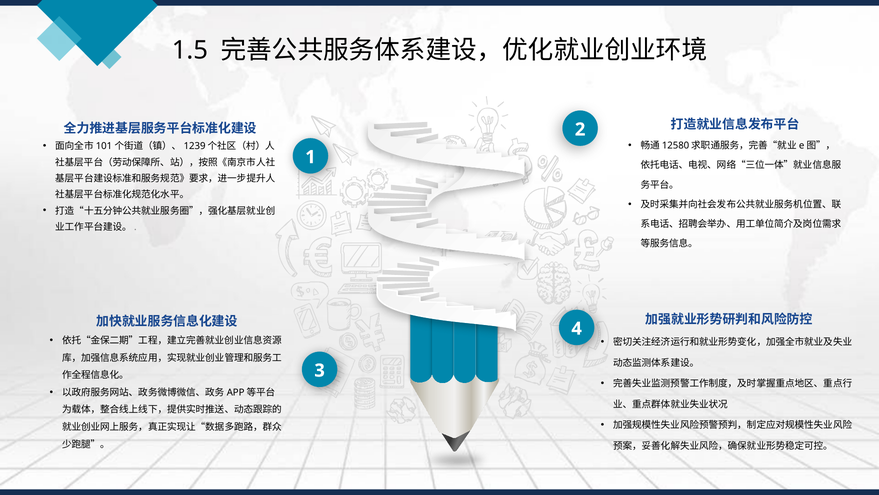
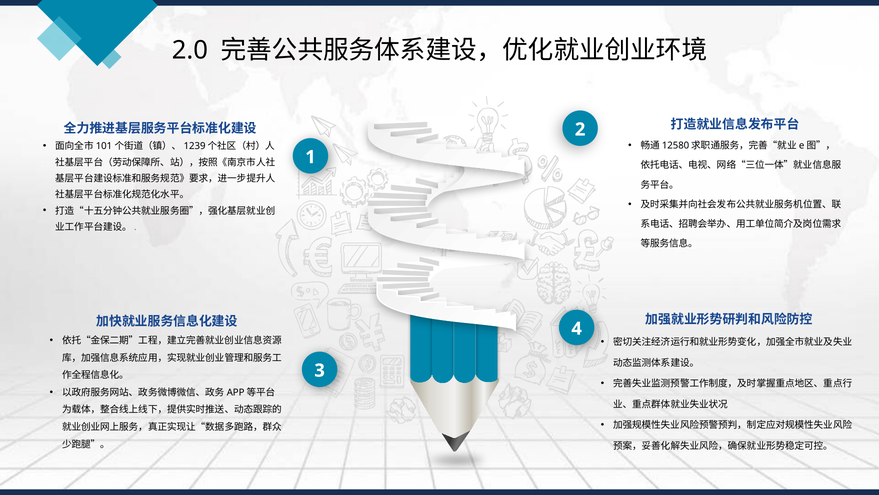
1.5: 1.5 -> 2.0 (190, 50)
